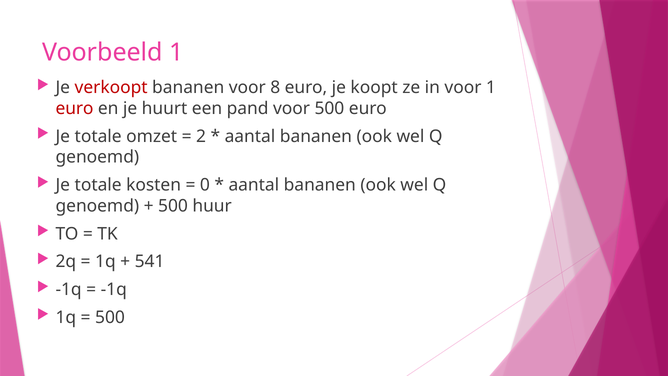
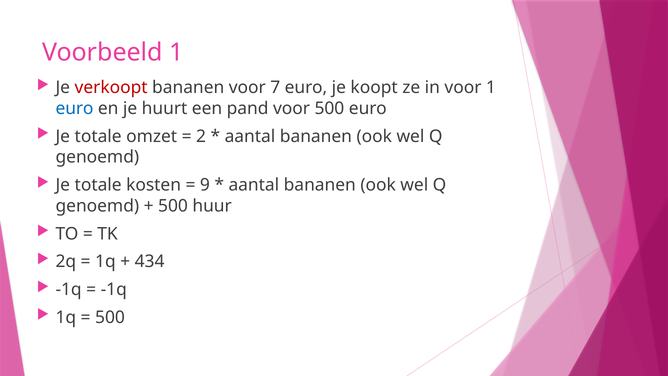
8: 8 -> 7 (275, 88)
euro colour: red -> blue (75, 108)
0: 0 -> 9 (205, 185)
541: 541 -> 434 (150, 261)
